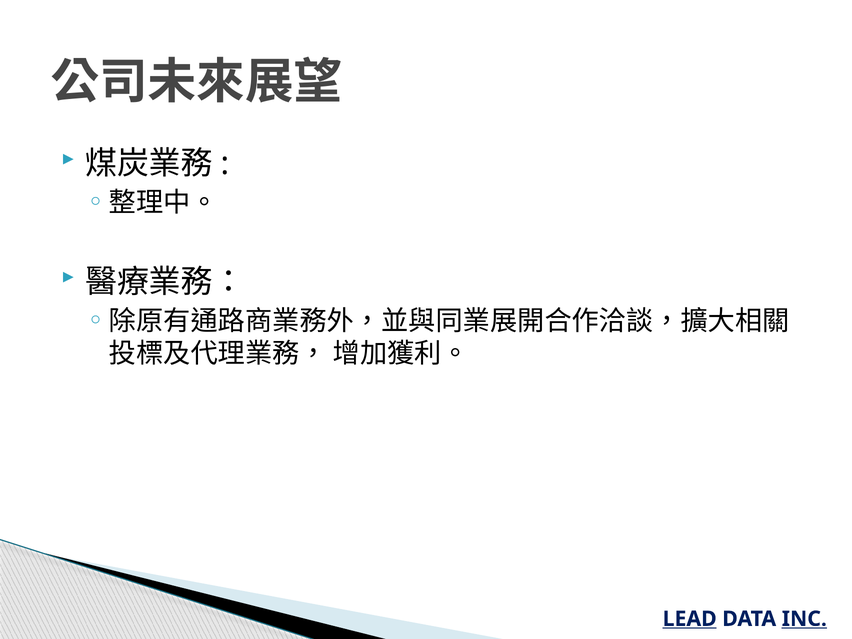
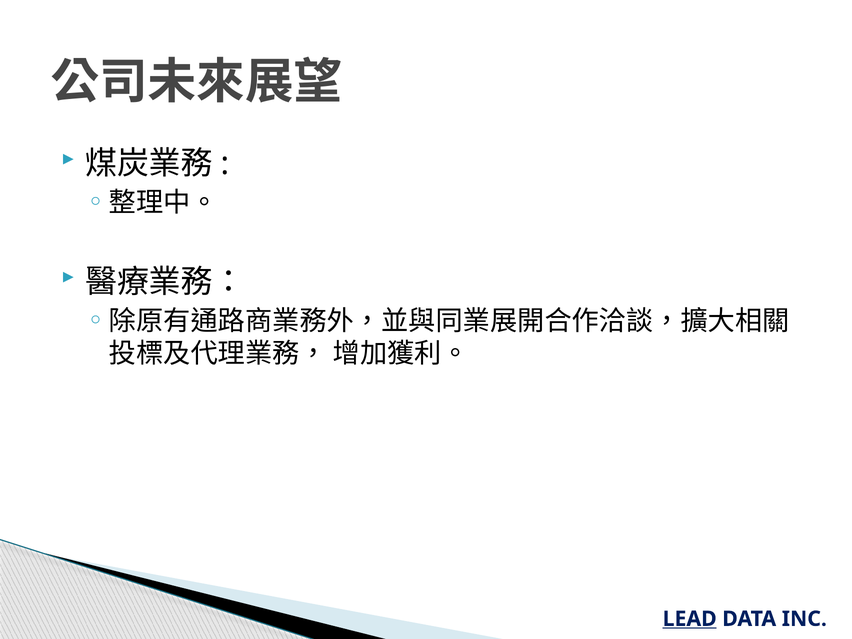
INC underline: present -> none (804, 619)
